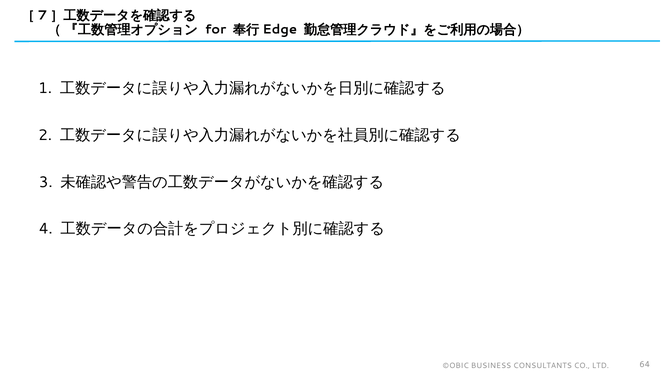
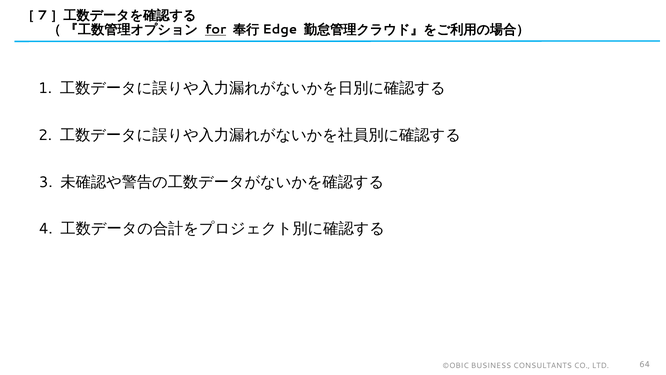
for underline: none -> present (216, 29)
